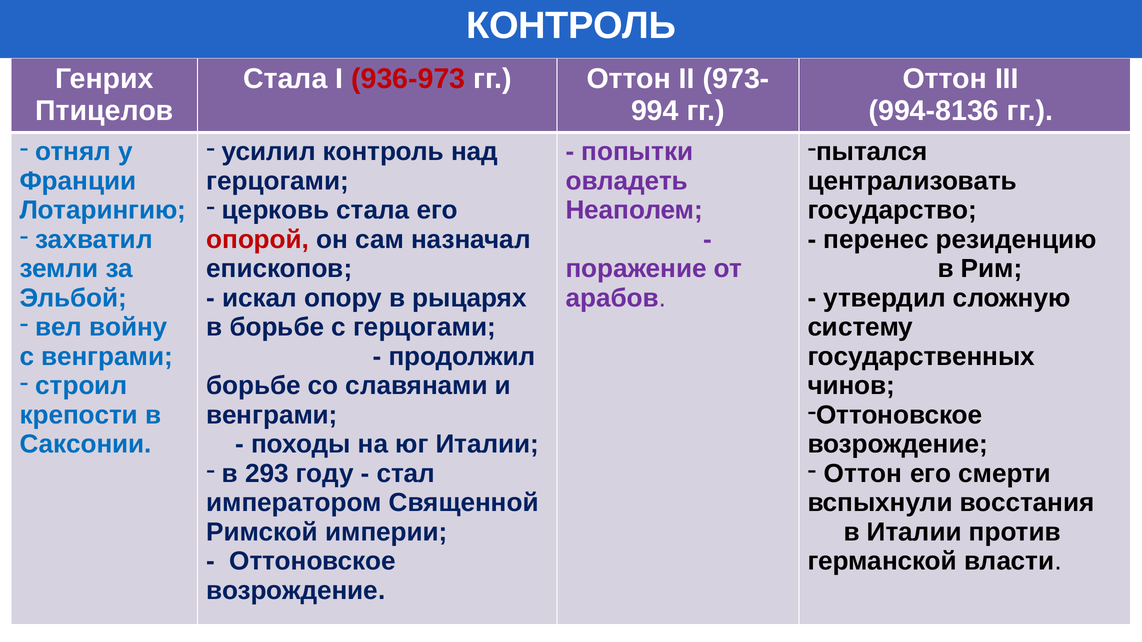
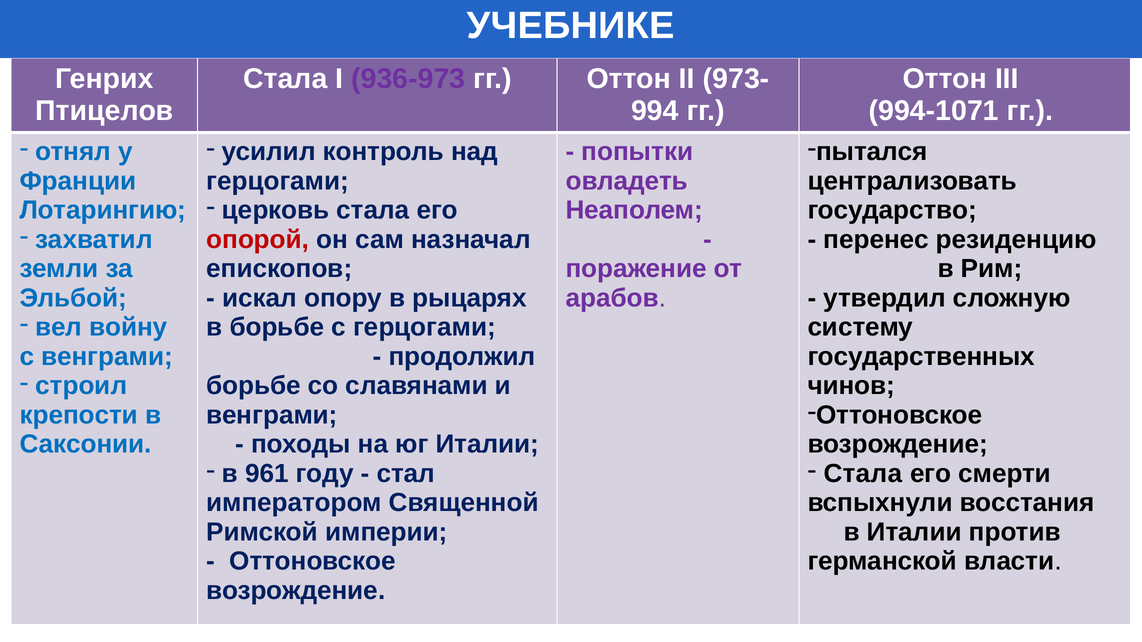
КОНТРОЛЬ: КОНТРОЛЬ -> УЧЕБНИКЕ (571, 26)
936-973 colour: red -> purple (408, 79)
994-8136: 994-8136 -> 994-1071 (934, 111)
293: 293 -> 961 (267, 474)
Оттон: Оттон -> Стала (863, 474)
